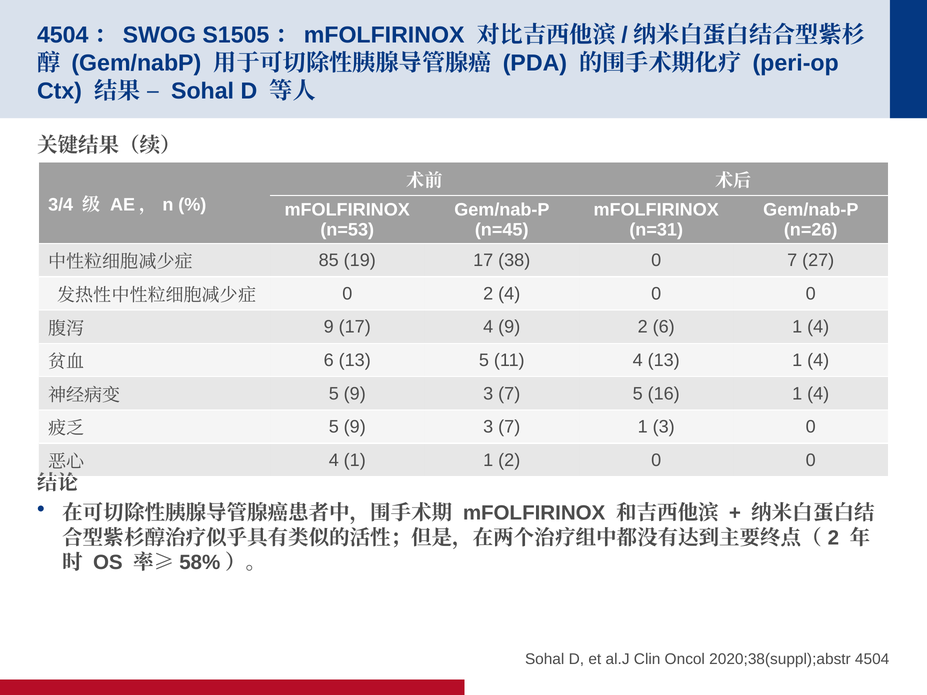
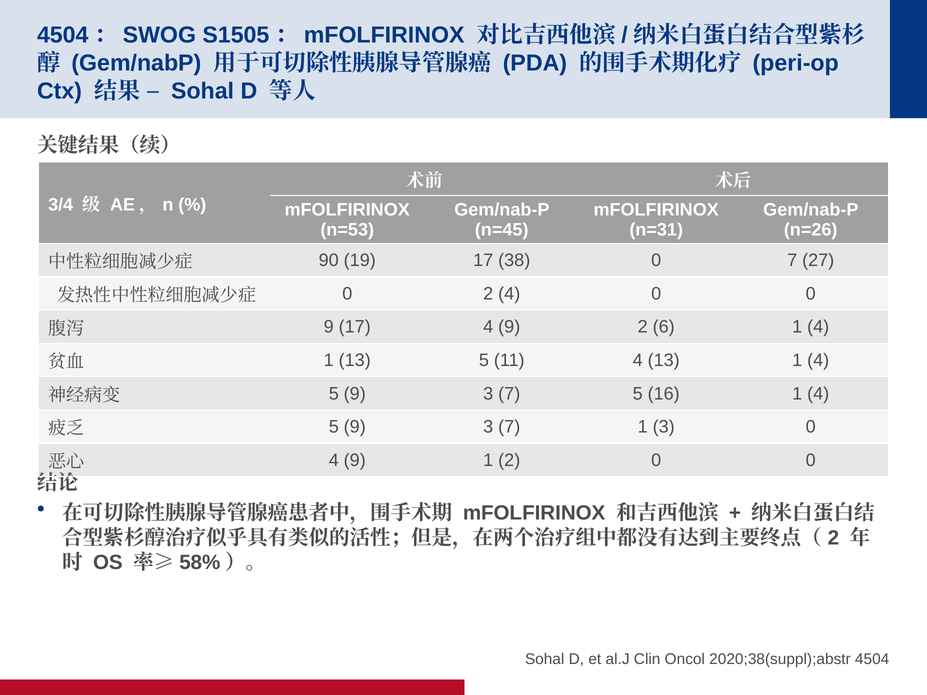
85: 85 -> 90 (329, 260)
6: 6 -> 1 (329, 360)
1: 1 -> 9 (355, 460)
